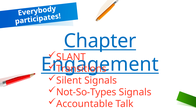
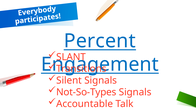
Chapter: Chapter -> Percent (100, 41)
